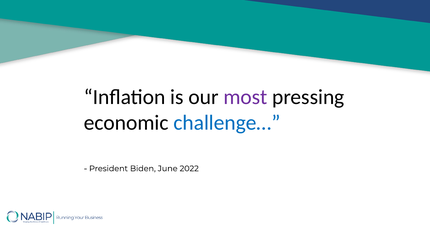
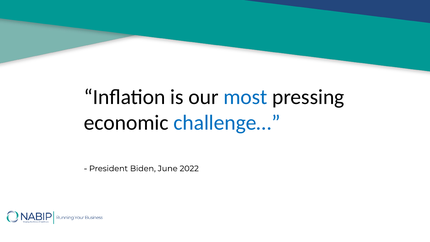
most colour: purple -> blue (245, 97)
